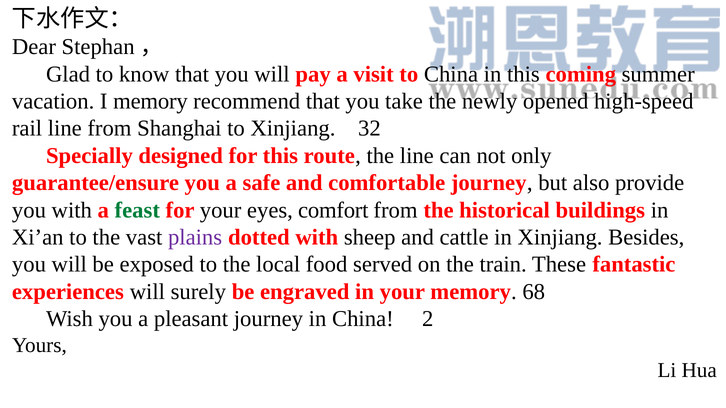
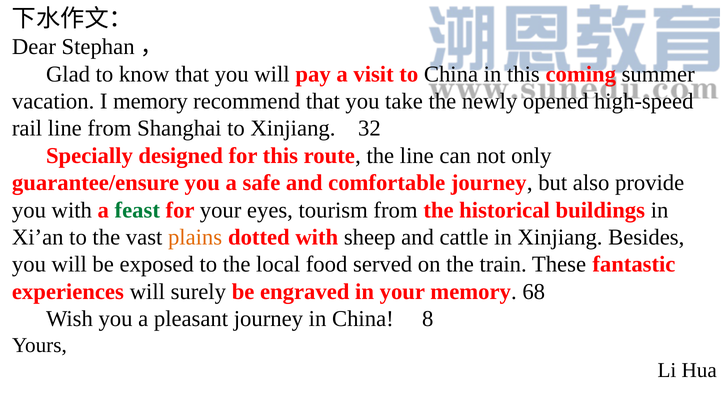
comfort: comfort -> tourism (333, 210)
plains colour: purple -> orange (195, 237)
2: 2 -> 8 (428, 319)
